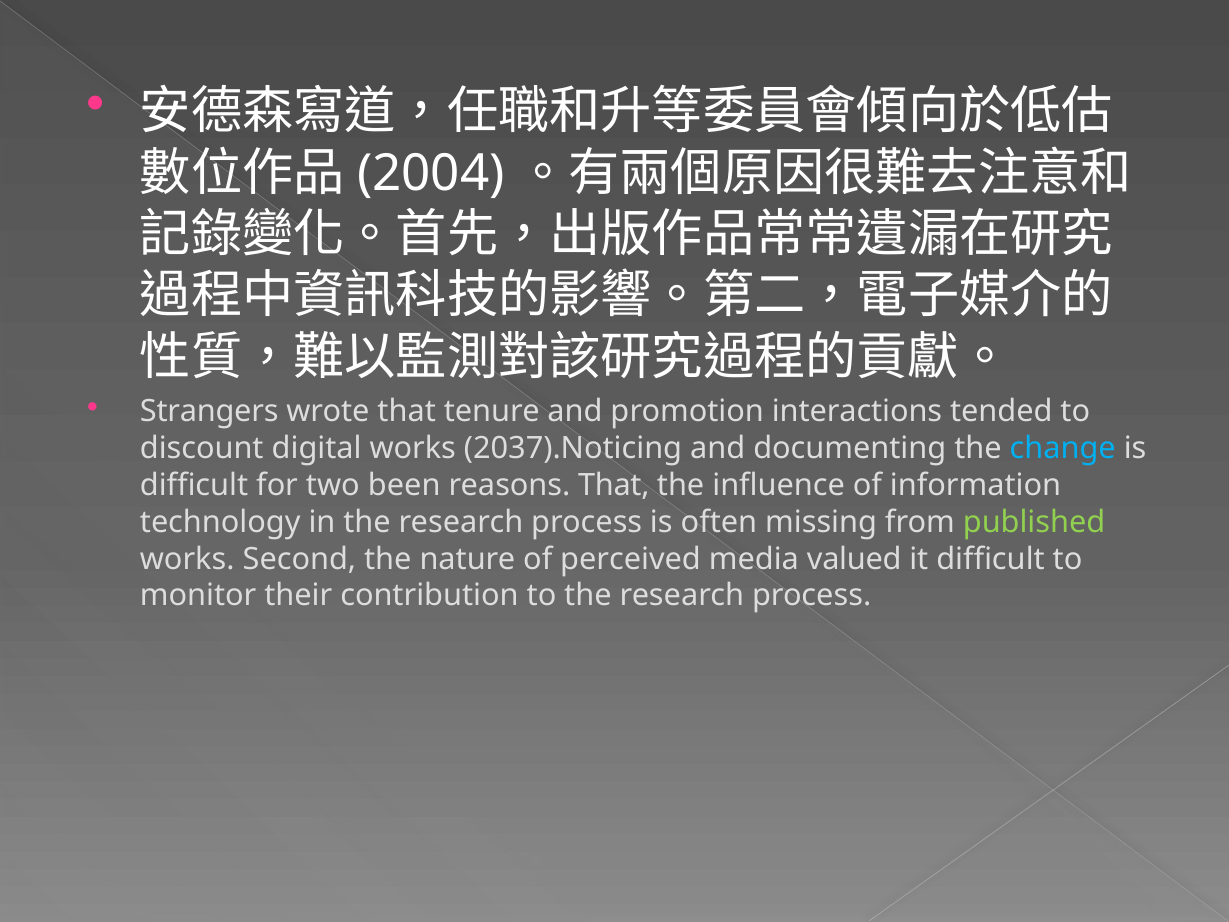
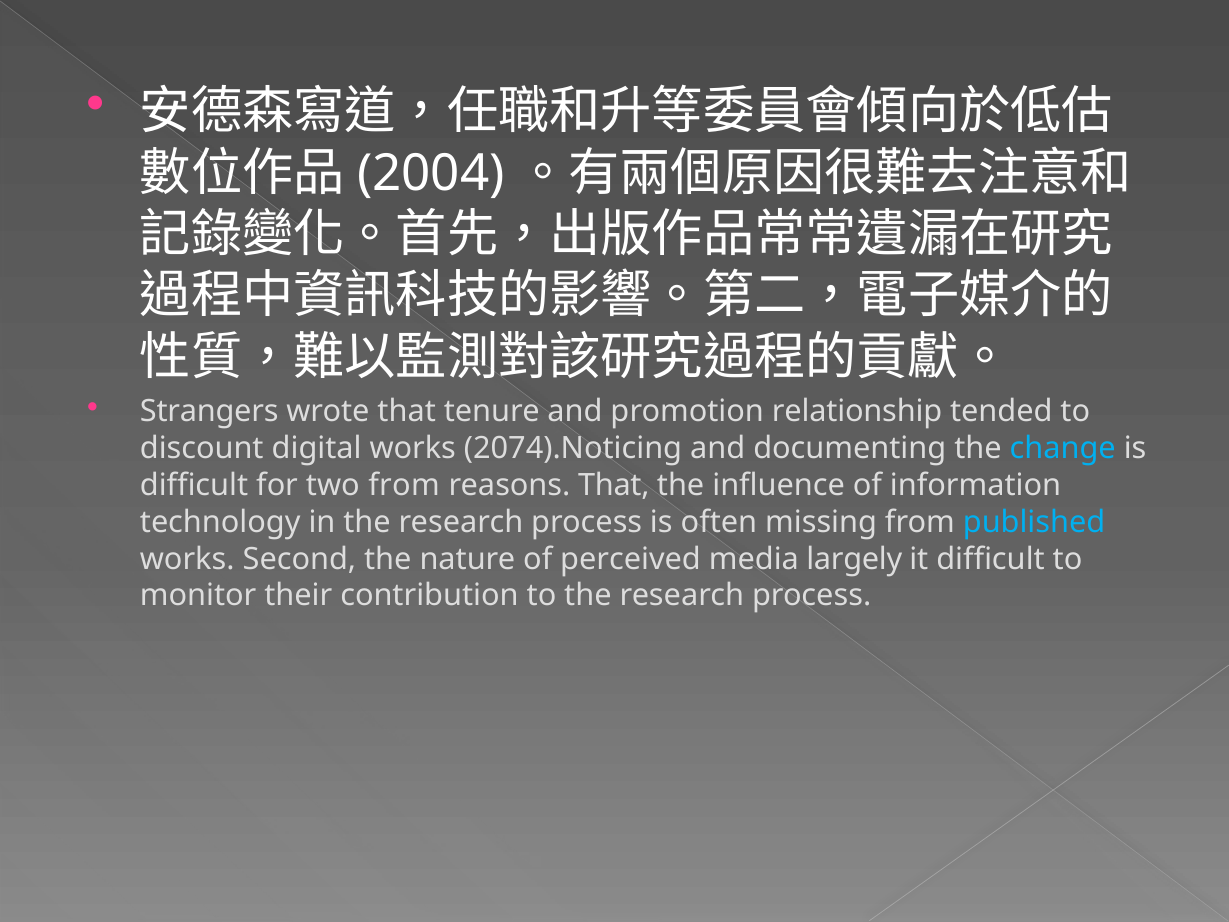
interactions: interactions -> relationship (857, 411)
2037).Noticing: 2037).Noticing -> 2074).Noticing (573, 448)
two been: been -> from (404, 485)
published colour: light green -> light blue (1034, 522)
valued: valued -> largely (854, 559)
